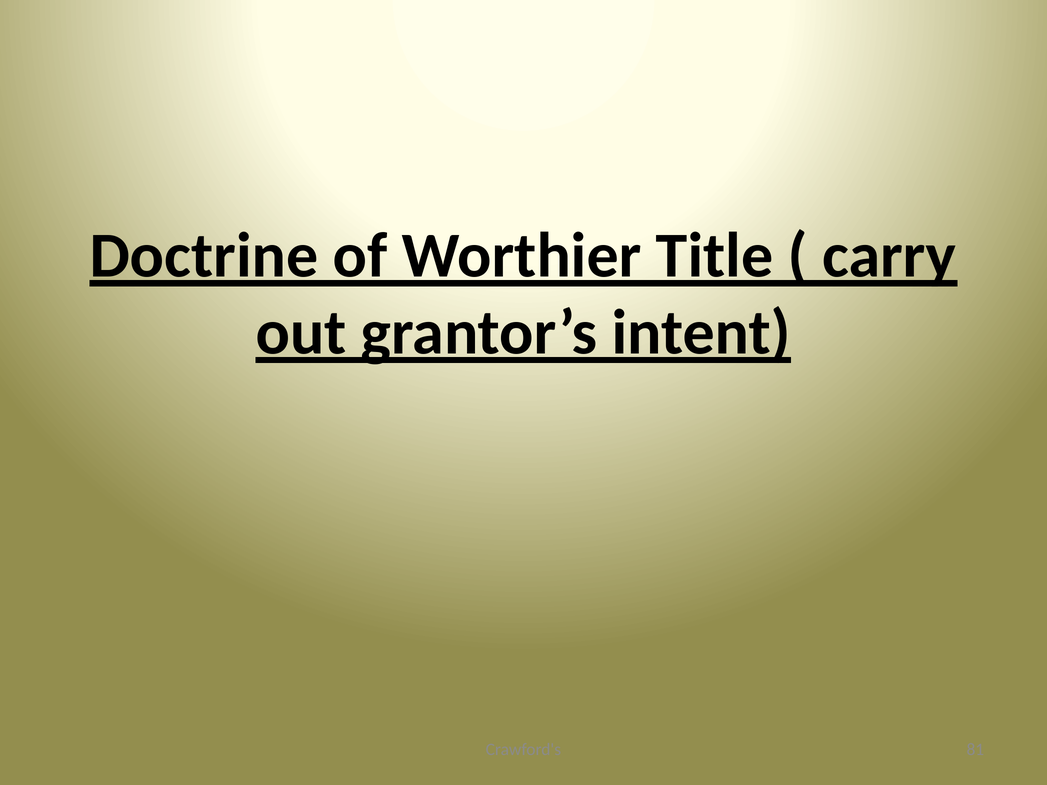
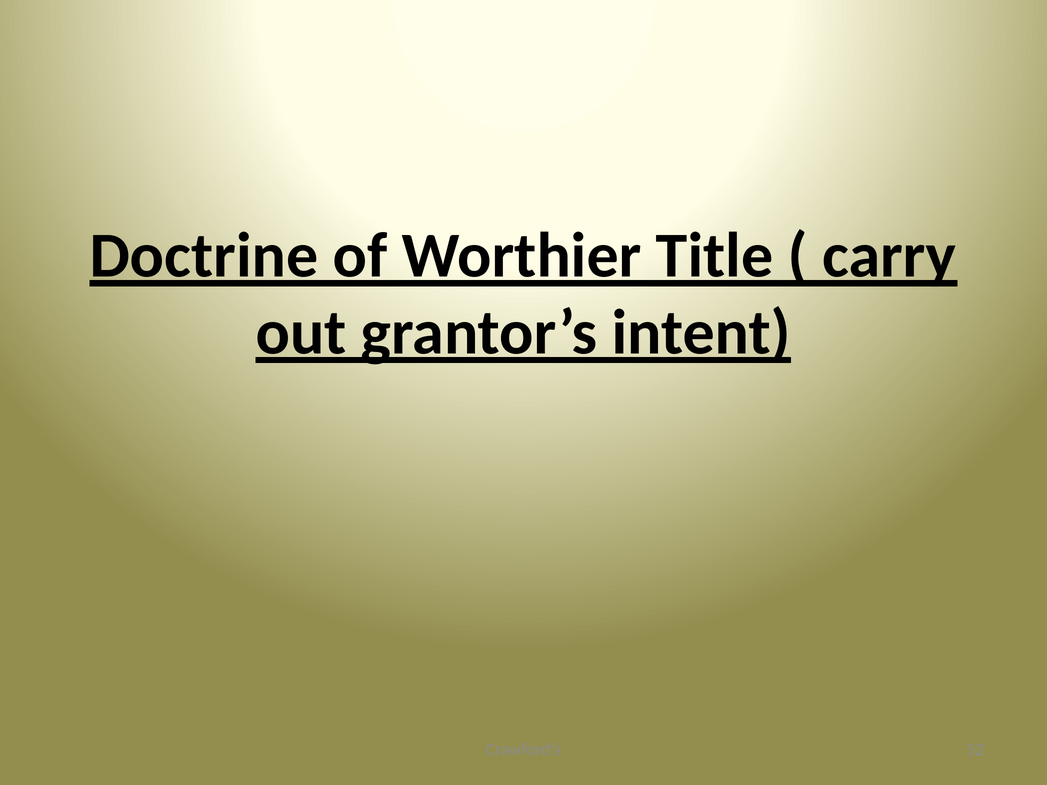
81: 81 -> 52 (975, 750)
